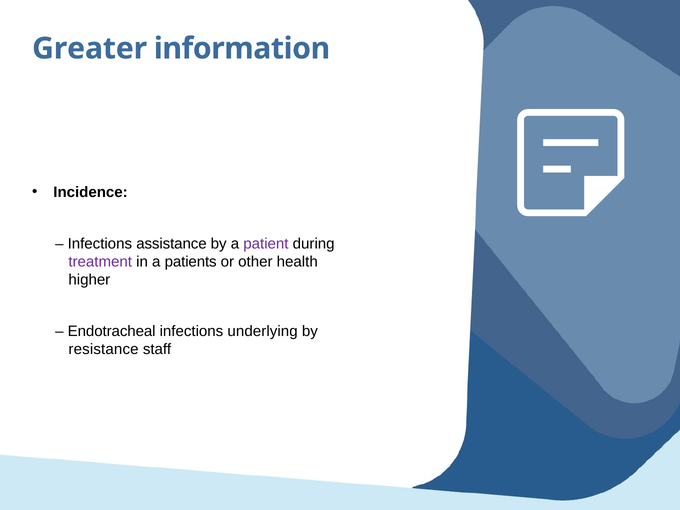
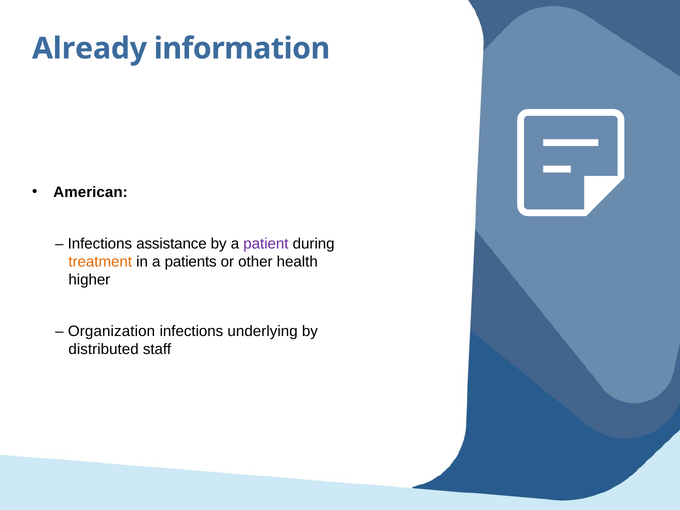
Greater: Greater -> Already (90, 48)
Incidence: Incidence -> American (91, 192)
treatment colour: purple -> orange (100, 262)
Endotracheal: Endotracheal -> Organization (112, 331)
resistance: resistance -> distributed (104, 349)
